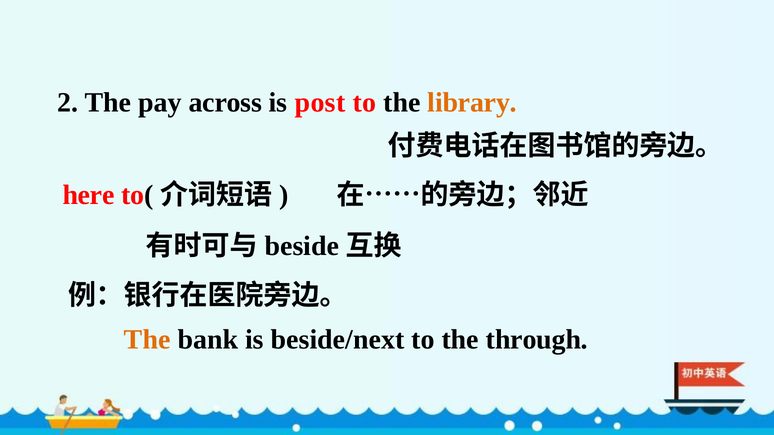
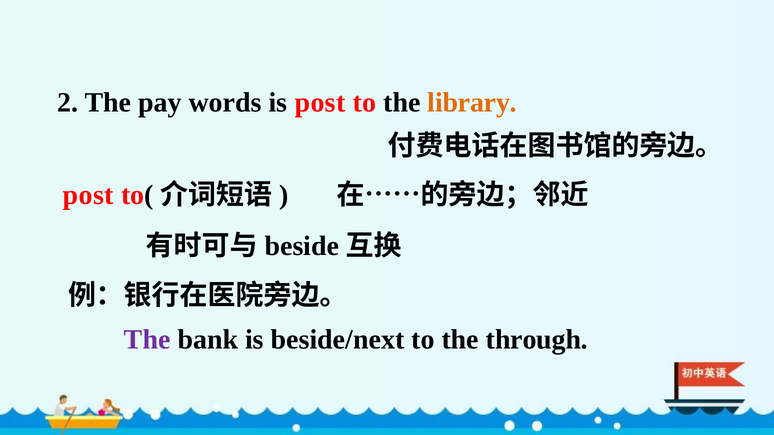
across: across -> words (225, 103)
here: here -> post (88, 195)
The colour: orange -> purple (147, 340)
